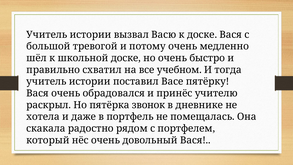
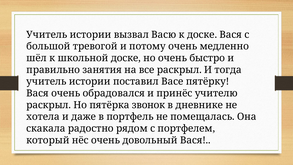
схватил: схватил -> занятия (102, 70)
все учебном: учебном -> раскрыл (179, 70)
